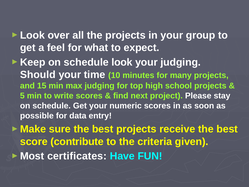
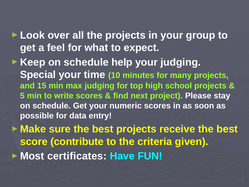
look: look -> help (122, 62)
Should: Should -> Special (38, 75)
